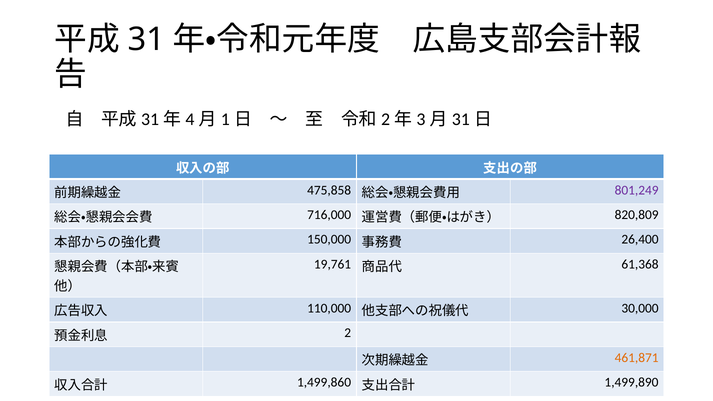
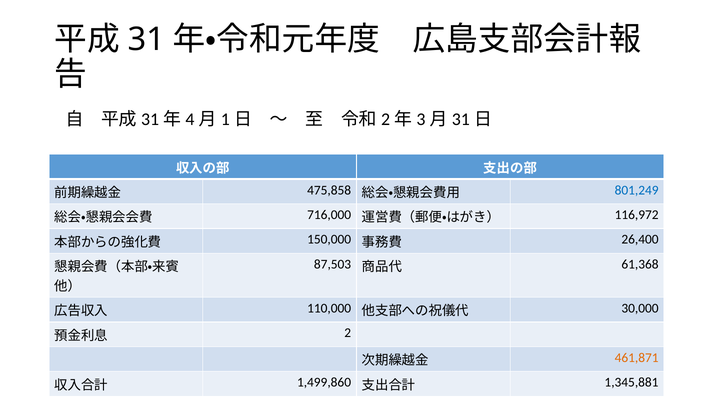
801,249 colour: purple -> blue (637, 190)
820,809: 820,809 -> 116,972 (637, 215)
19,761: 19,761 -> 87,503 (333, 264)
1,499,890: 1,499,890 -> 1,345,881 (631, 382)
